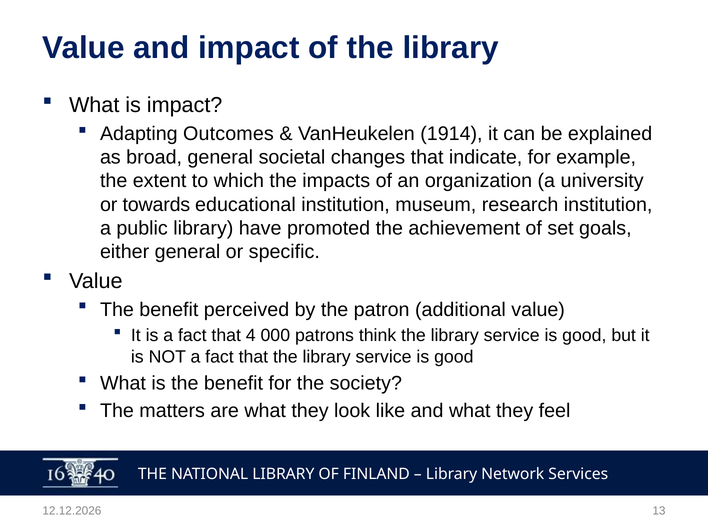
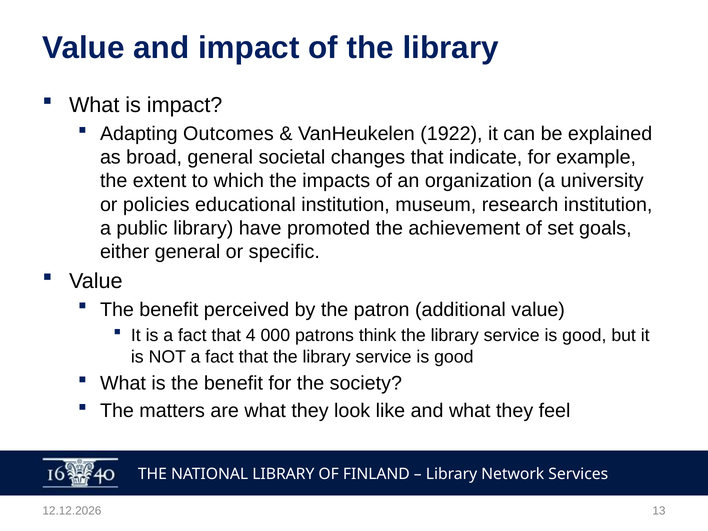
1914: 1914 -> 1922 (451, 134)
towards: towards -> policies (156, 205)
